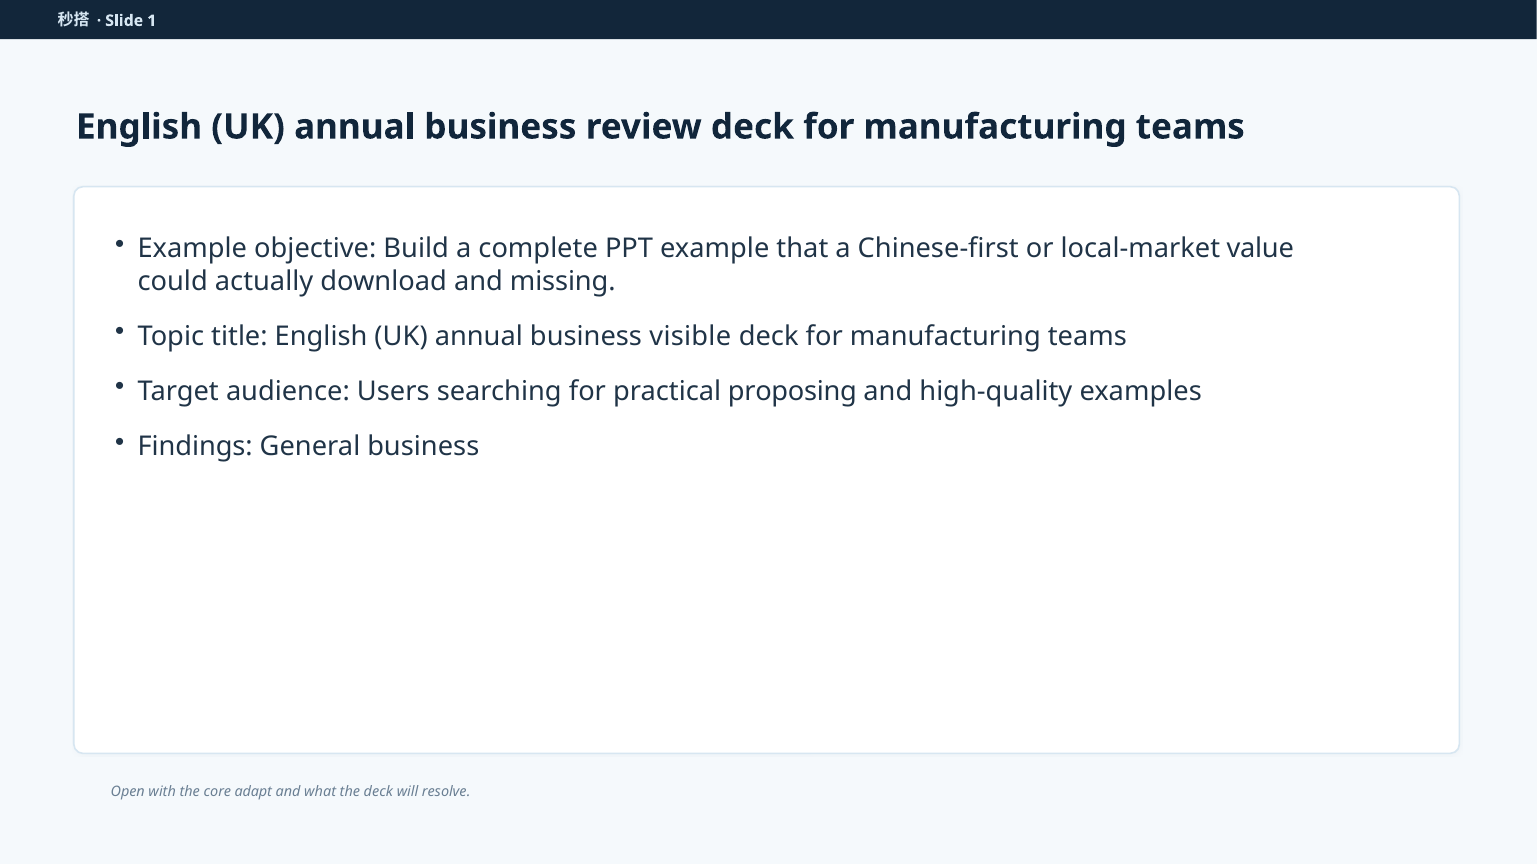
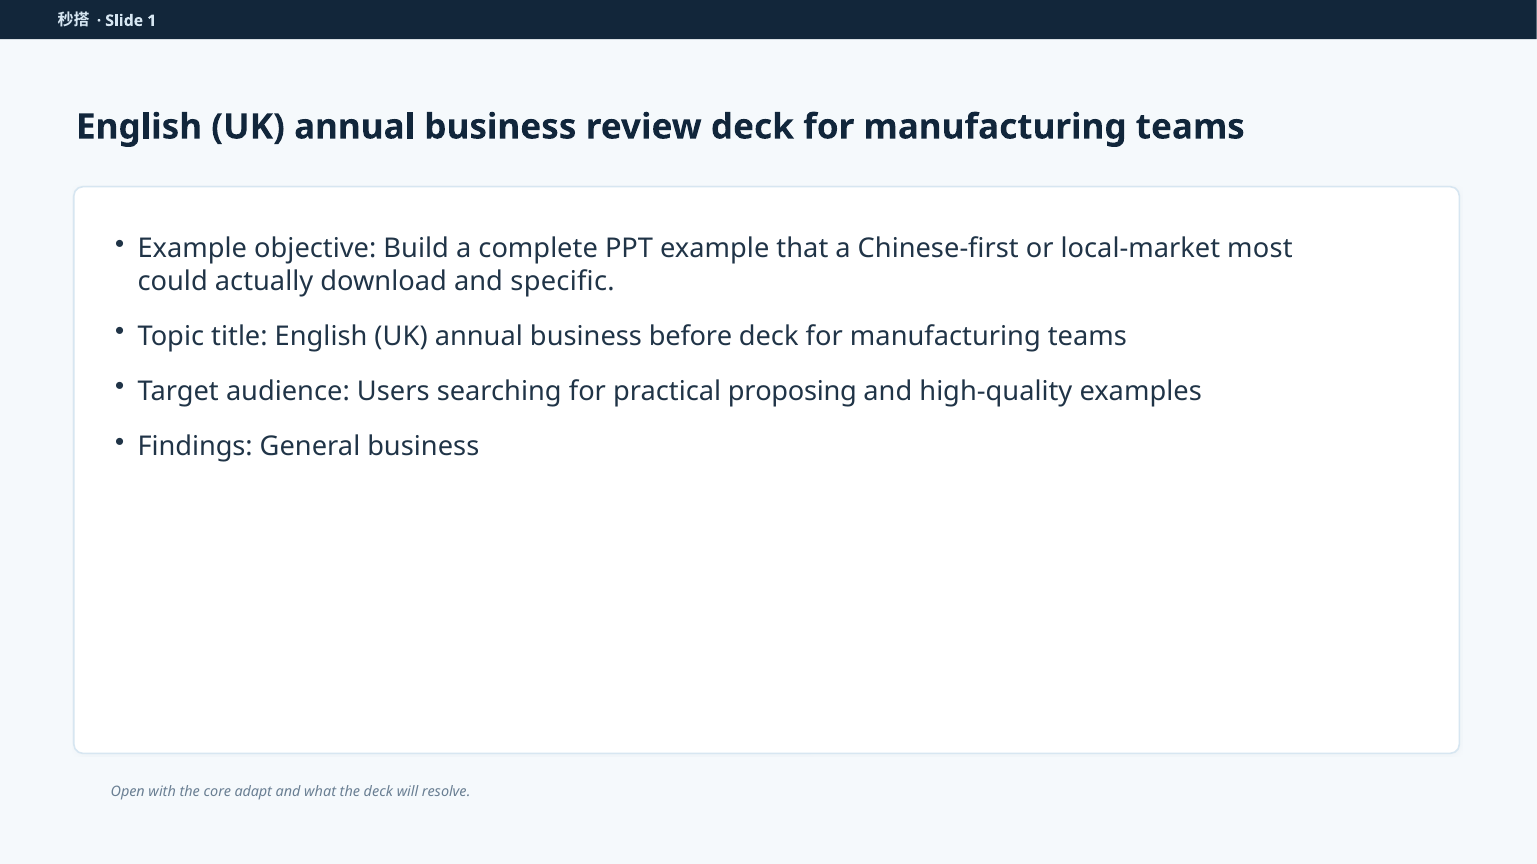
value: value -> most (1260, 249)
missing: missing -> specific (563, 281)
visible: visible -> before (691, 337)
